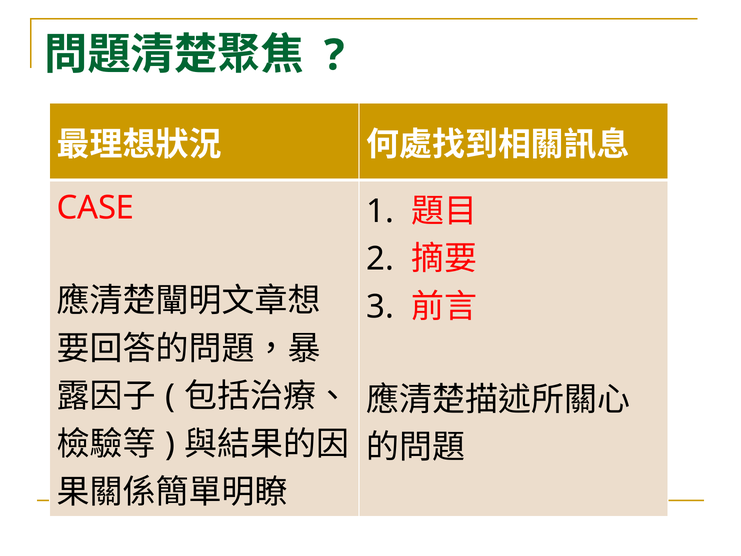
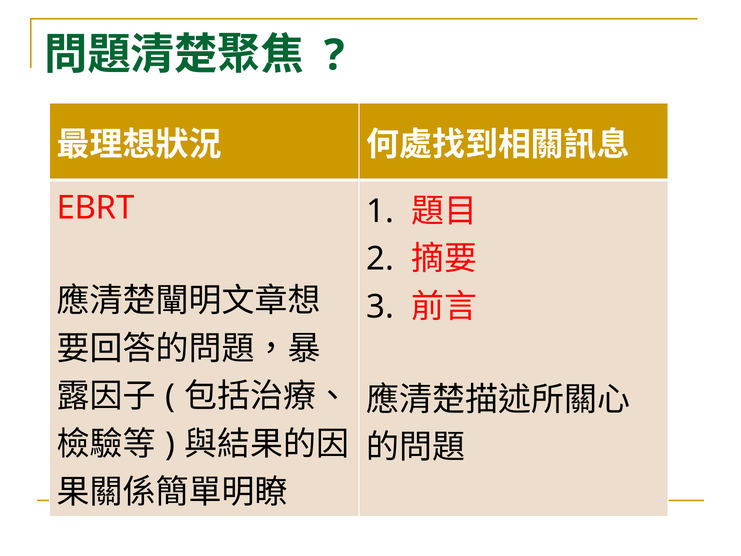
CASE: CASE -> EBRT (96, 208)
